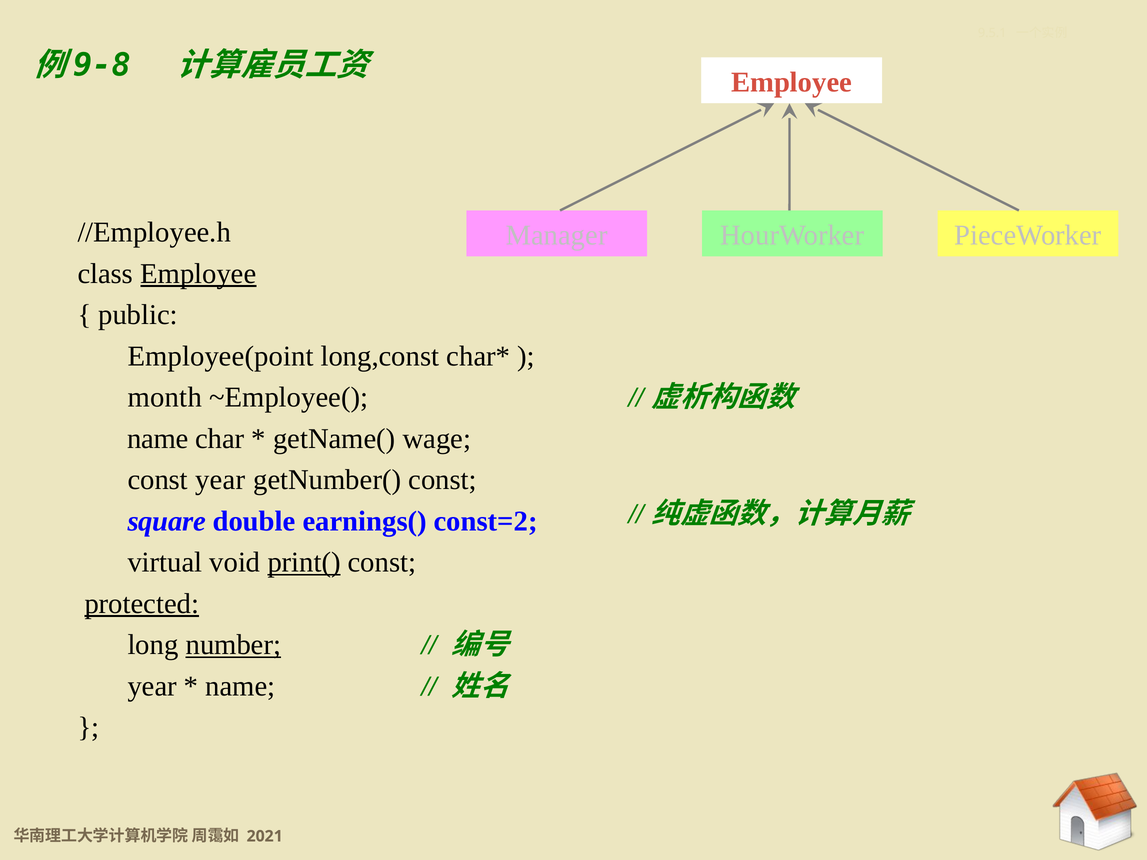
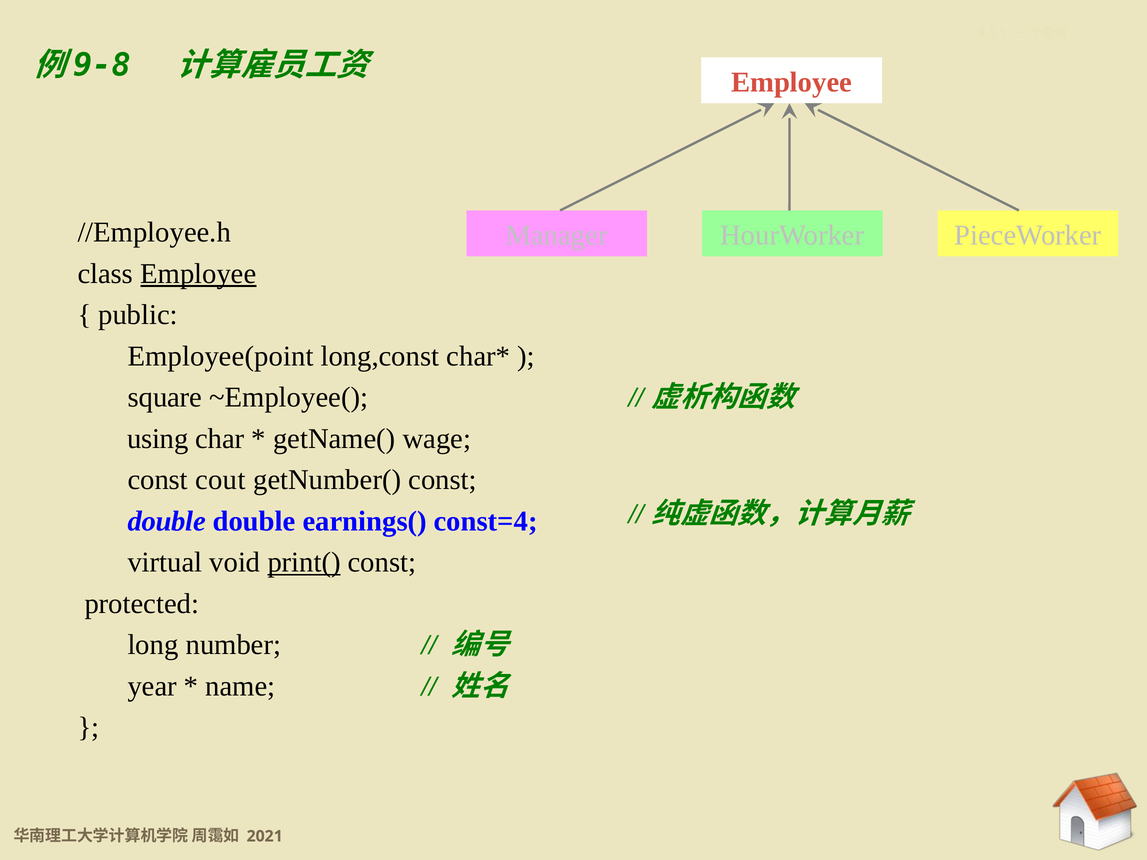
month: month -> square (165, 397)
name: name -> using (158, 439)
const year: year -> cout (220, 480)
square: square -> double (167, 521)
const=2: const=2 -> const=4 (486, 521)
protected underline: present -> none (142, 604)
number underline: present -> none (233, 645)
